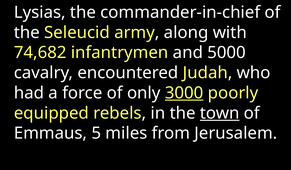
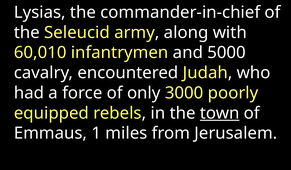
74,682: 74,682 -> 60,010 (40, 53)
3000 underline: present -> none (184, 93)
5: 5 -> 1 (96, 134)
